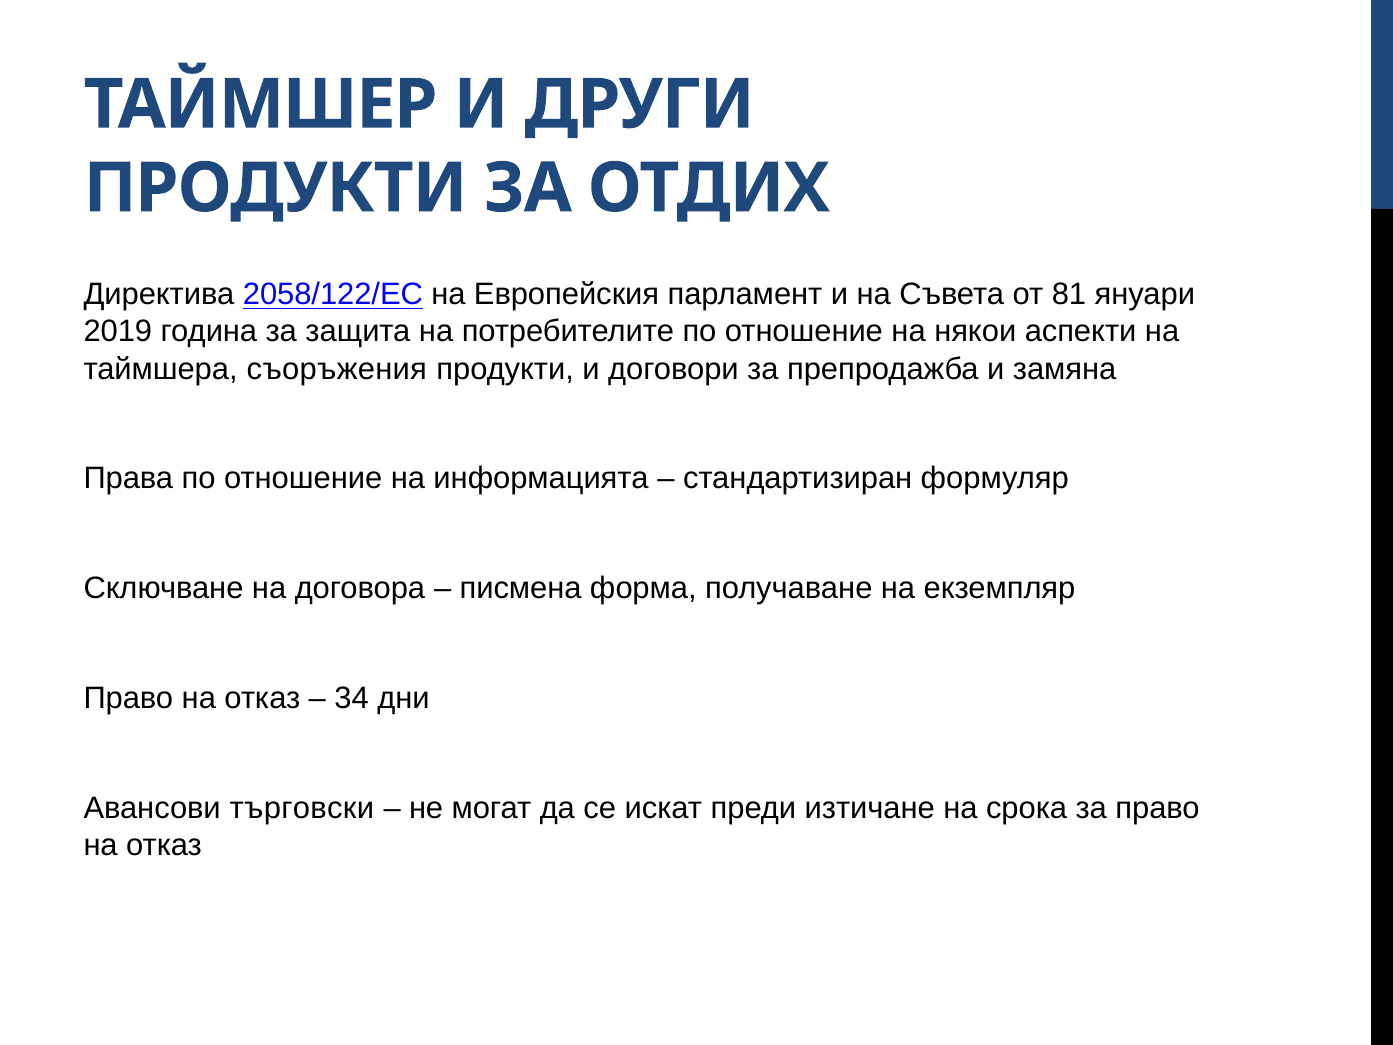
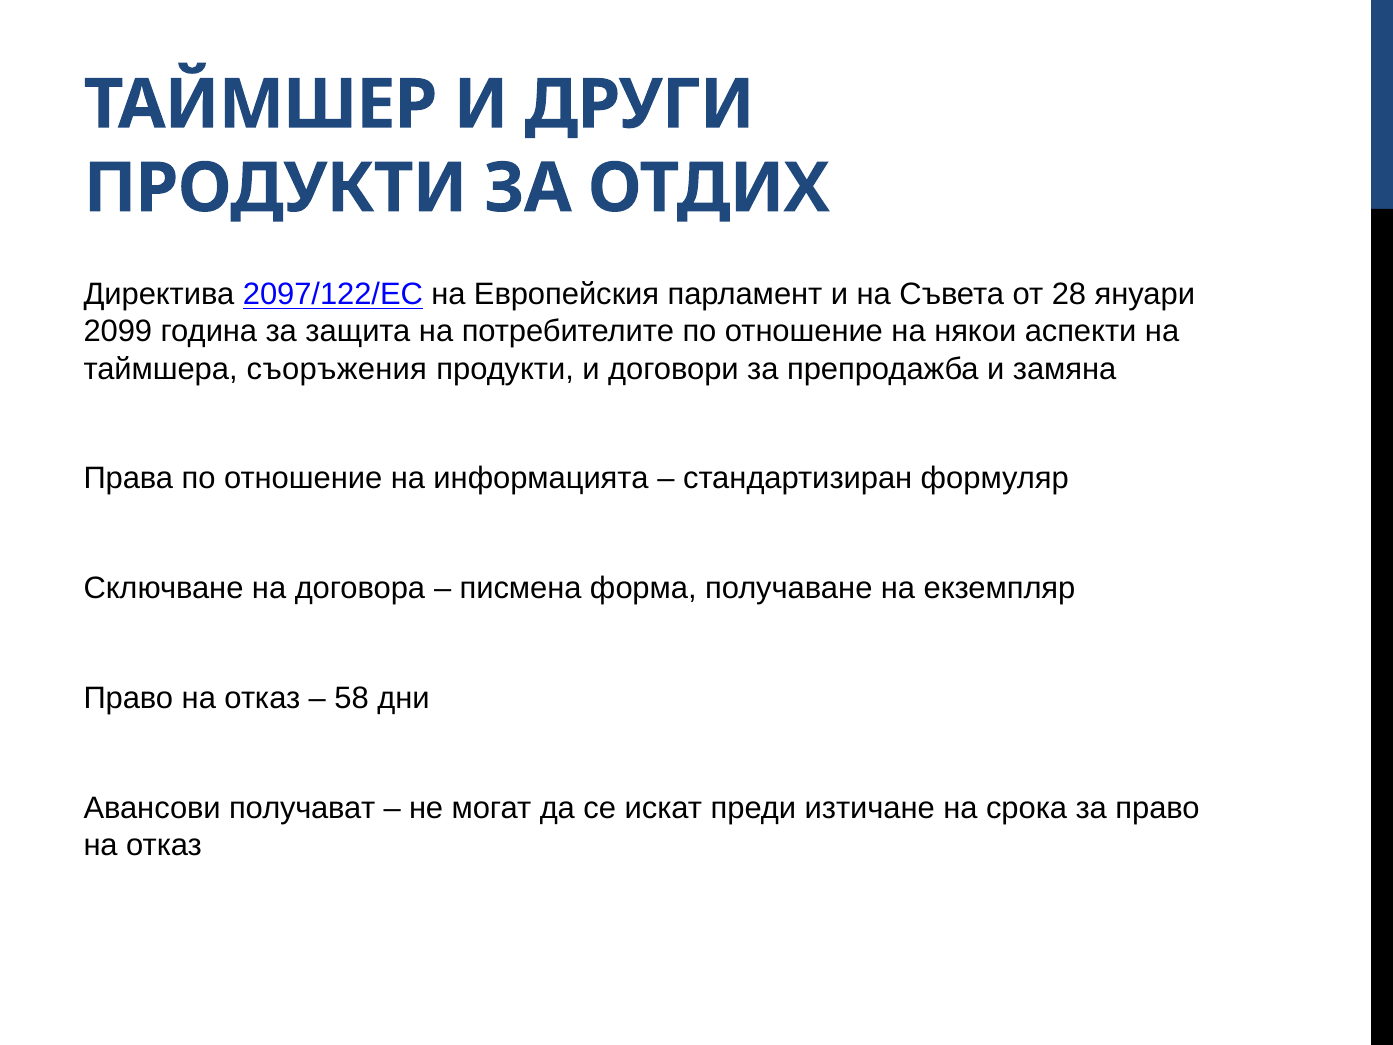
2058/122/EC: 2058/122/EC -> 2097/122/EC (333, 295)
81: 81 -> 28 (1069, 295)
2019: 2019 -> 2099 (118, 332)
34: 34 -> 58 (352, 698)
търговски: търговски -> получават (302, 808)
